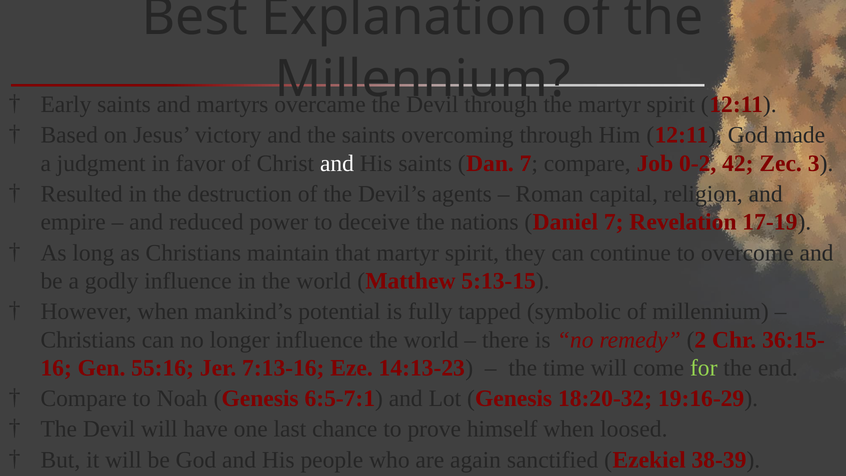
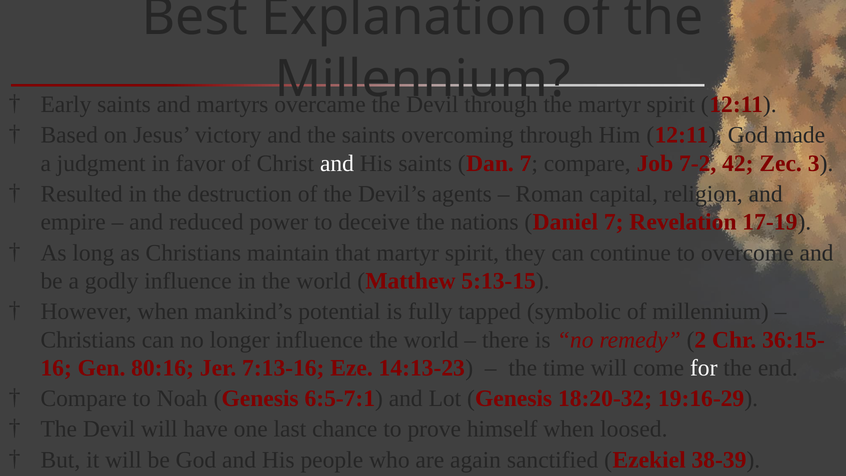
0-2: 0-2 -> 7-2 (698, 163)
55:16: 55:16 -> 80:16 (163, 368)
for colour: light green -> white (704, 368)
